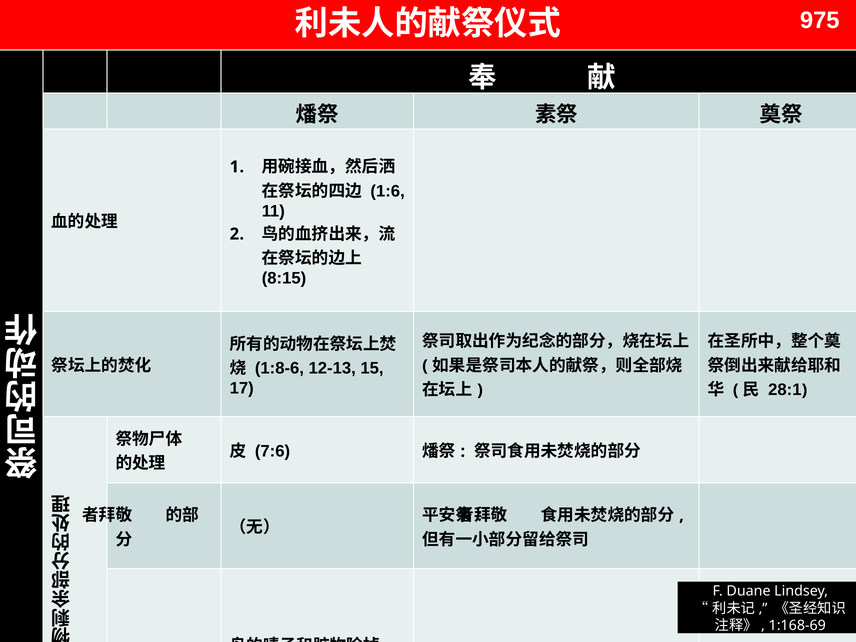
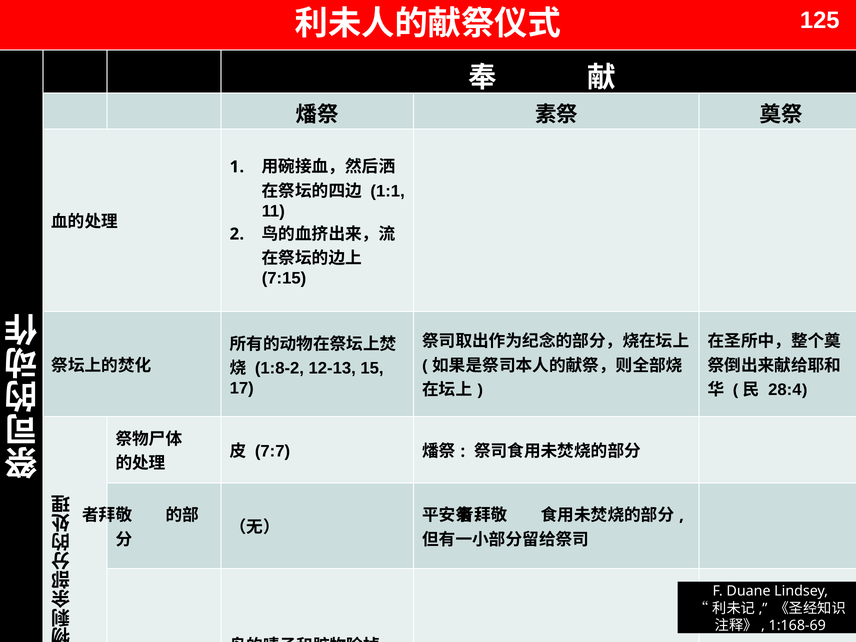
975: 975 -> 125 (820, 20)
1:6: 1:6 -> 1:1 (388, 191)
8:15: 8:15 -> 7:15 (284, 278)
1:8-6: 1:8-6 -> 1:8-2 (279, 368)
28:1: 28:1 -> 28:4 (785, 390)
7:6: 7:6 -> 7:7 (272, 451)
